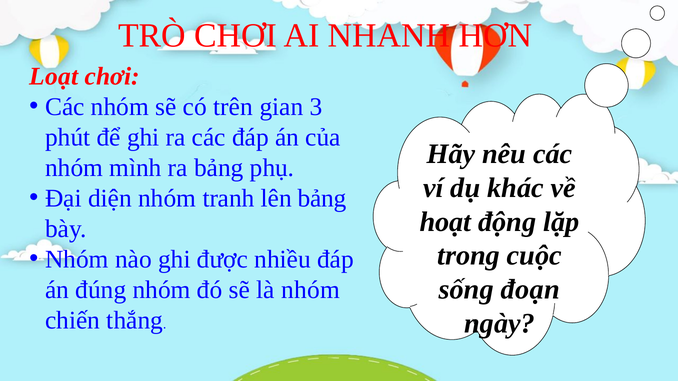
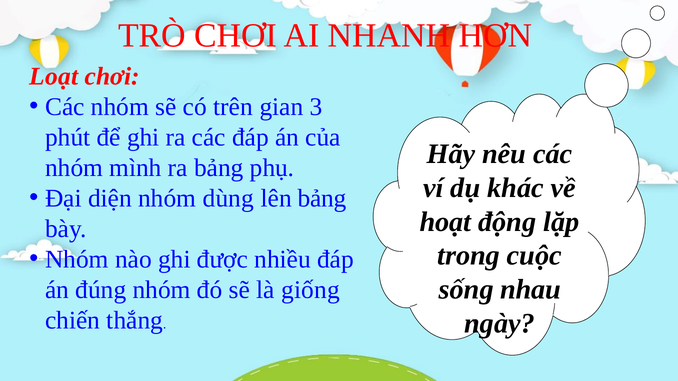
tranh: tranh -> dùng (228, 198)
đoạn: đoạn -> nhau (531, 290)
là nhóm: nhóm -> giống (311, 290)
